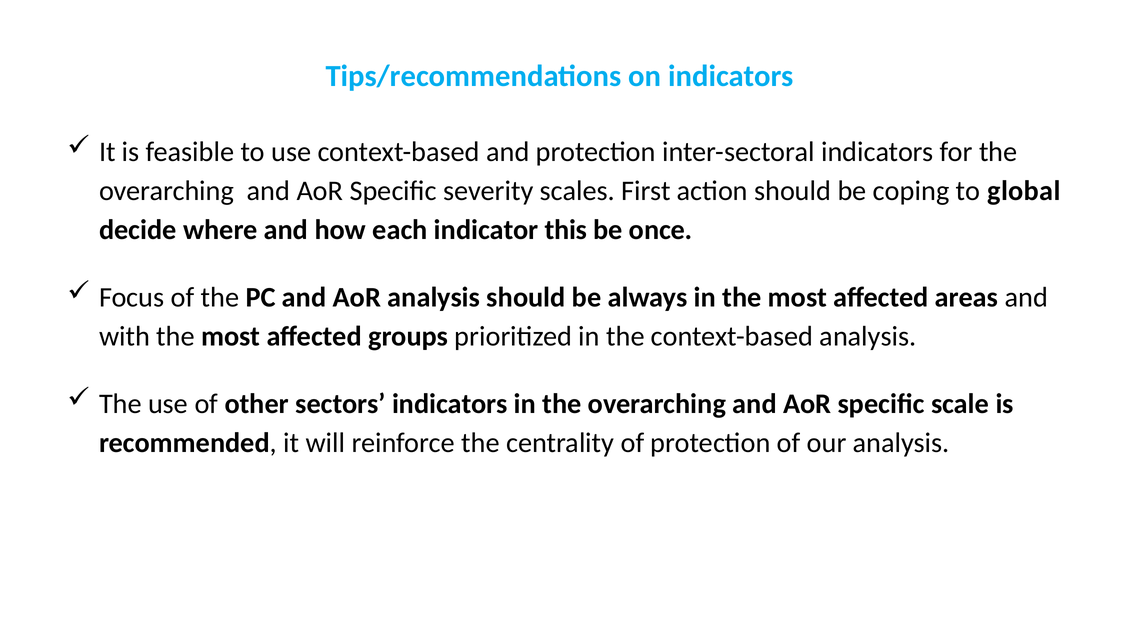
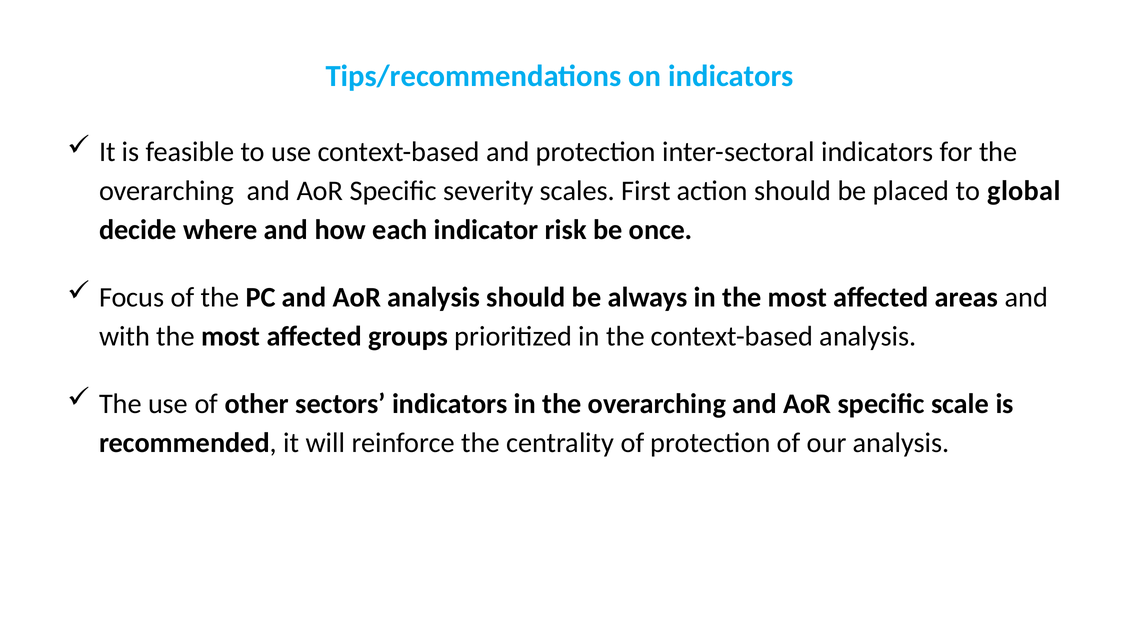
coping: coping -> placed (911, 191)
this: this -> risk (566, 230)
